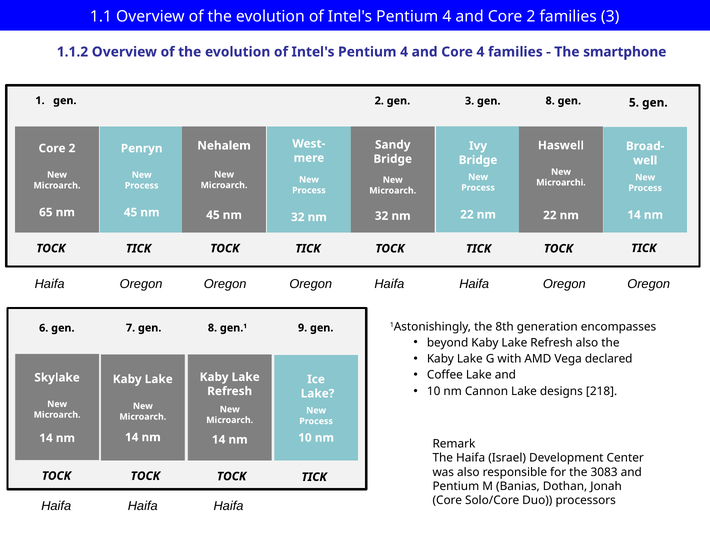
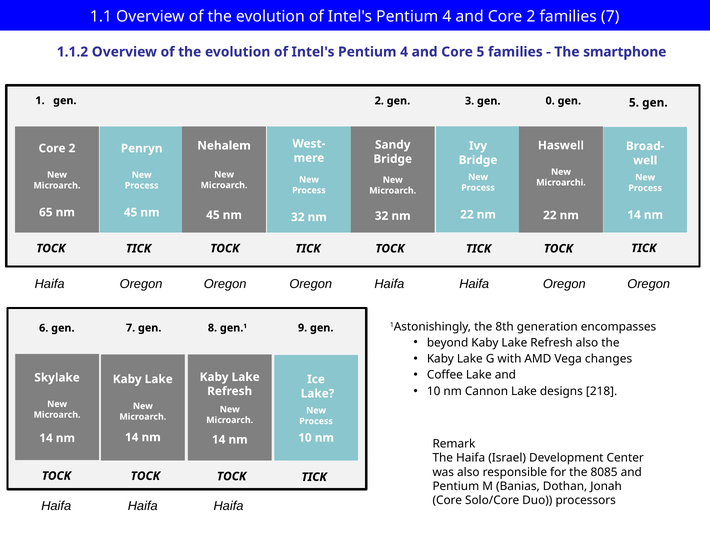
families 3: 3 -> 7 (610, 16)
Core 4: 4 -> 5 (480, 52)
3 gen 8: 8 -> 0 (550, 101)
declared: declared -> changes (609, 359)
3083: 3083 -> 8085 (604, 472)
